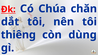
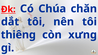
dùng: dùng -> xưng (83, 35)
